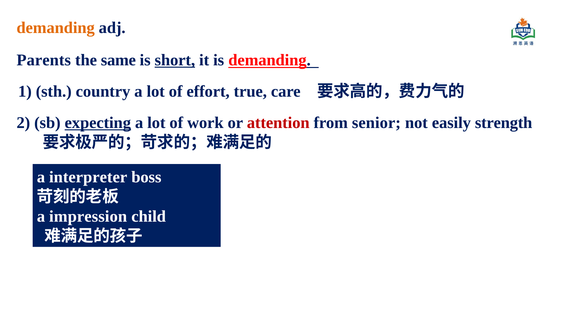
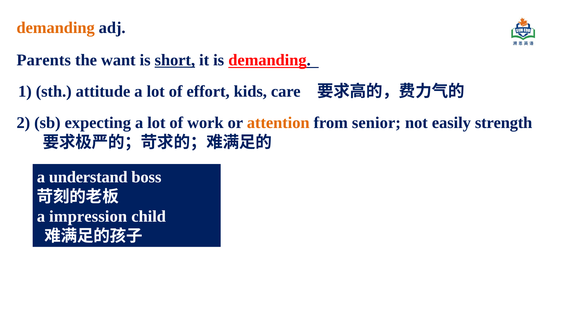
same: same -> want (118, 60)
country: country -> attitude (103, 91)
true: true -> kids (250, 91)
expecting underline: present -> none (98, 123)
attention colour: red -> orange (278, 123)
interpreter: interpreter -> understand (88, 177)
